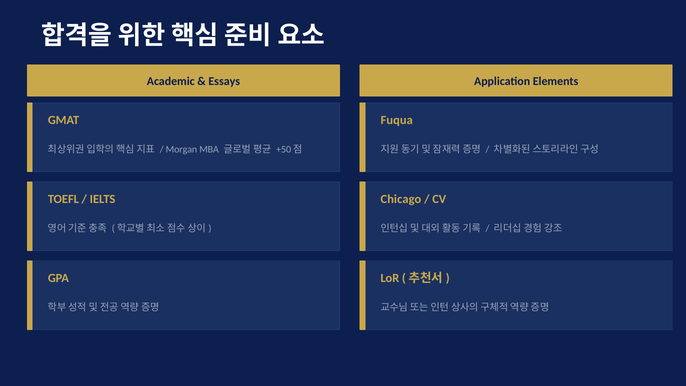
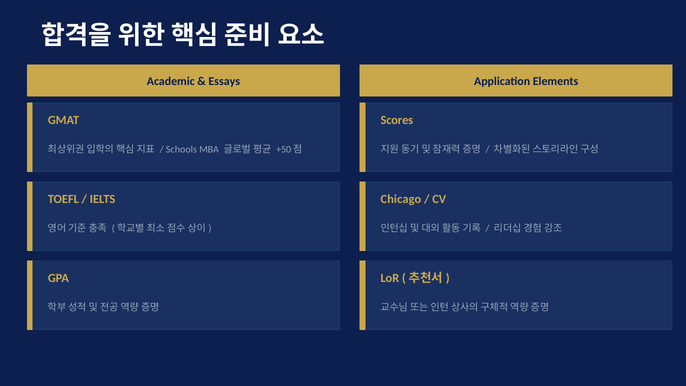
Fuqua: Fuqua -> Scores (397, 120)
Morgan: Morgan -> Schools (181, 150)
